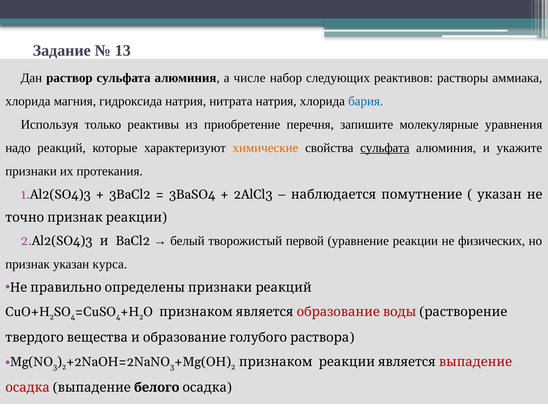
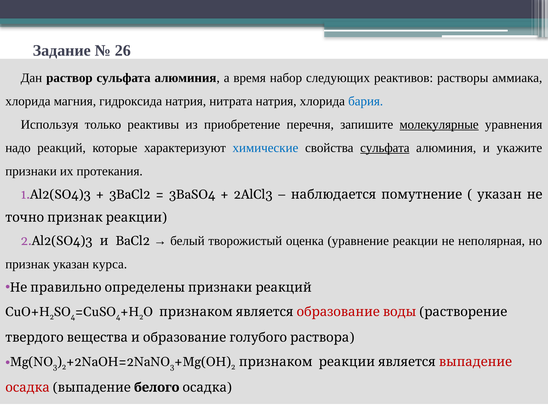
13: 13 -> 26 (123, 51)
числе: числе -> время (250, 78)
молекулярные underline: none -> present (439, 125)
химические colour: orange -> blue (265, 148)
первой: первой -> оценка (305, 241)
физических: физических -> неполярная (492, 241)
